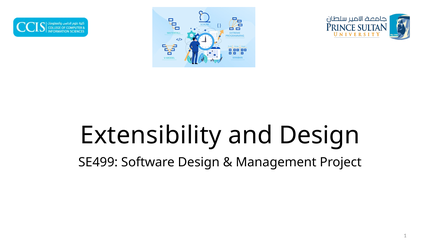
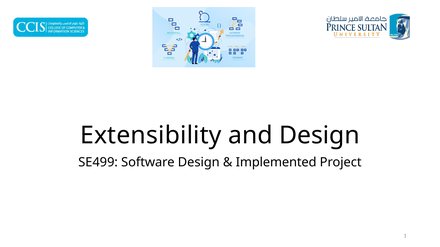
Management: Management -> Implemented (276, 163)
